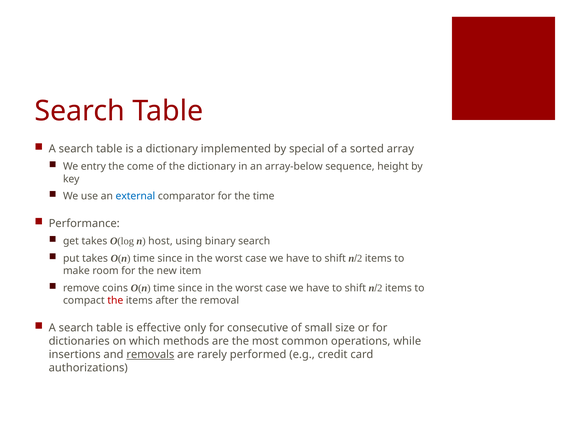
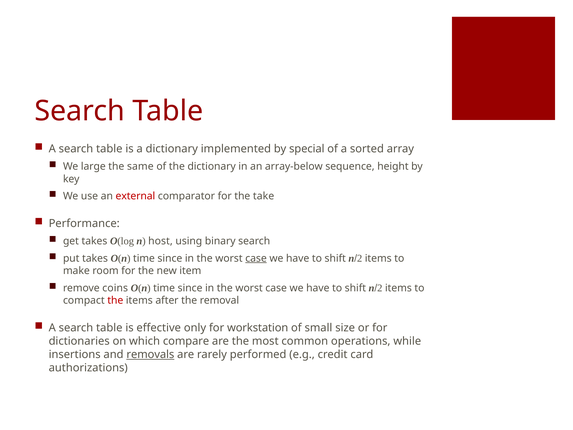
entry: entry -> large (93, 166)
come: come -> same (140, 166)
external colour: blue -> red (135, 196)
the time: time -> take (264, 196)
case underline: none -> present (256, 258)
consecutive: consecutive -> workstation (258, 328)
methods: methods -> compare (186, 341)
